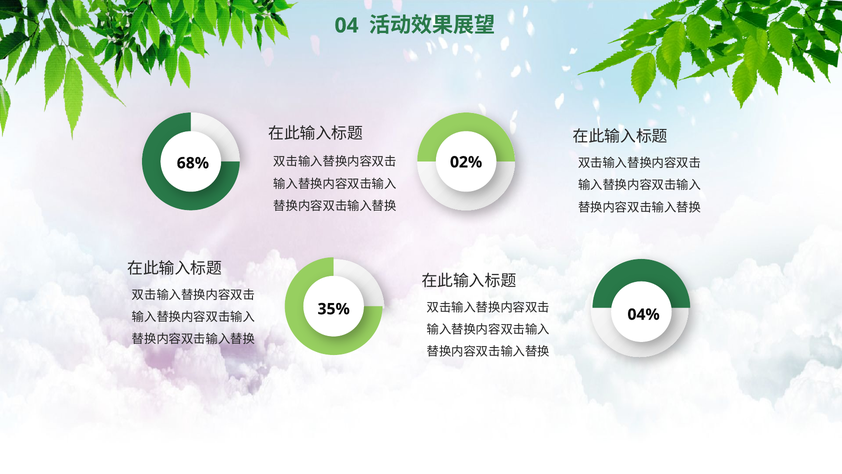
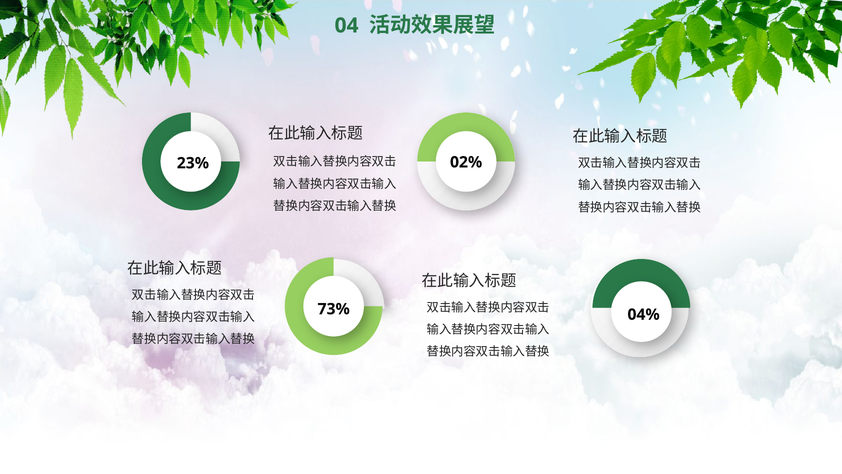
68%: 68% -> 23% (193, 163)
35%: 35% -> 73% (334, 309)
